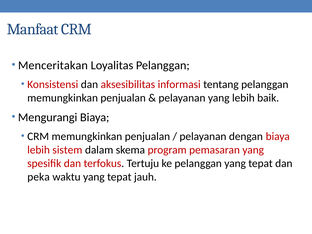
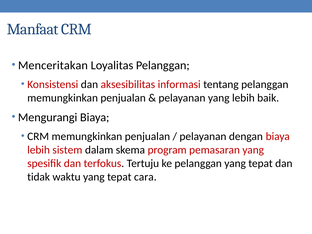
peka: peka -> tidak (39, 177)
jauh: jauh -> cara (145, 177)
